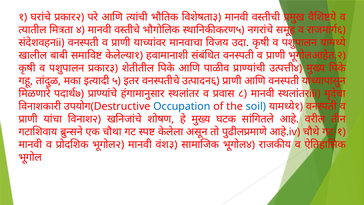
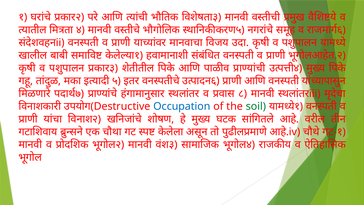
soil colour: blue -> green (256, 106)
